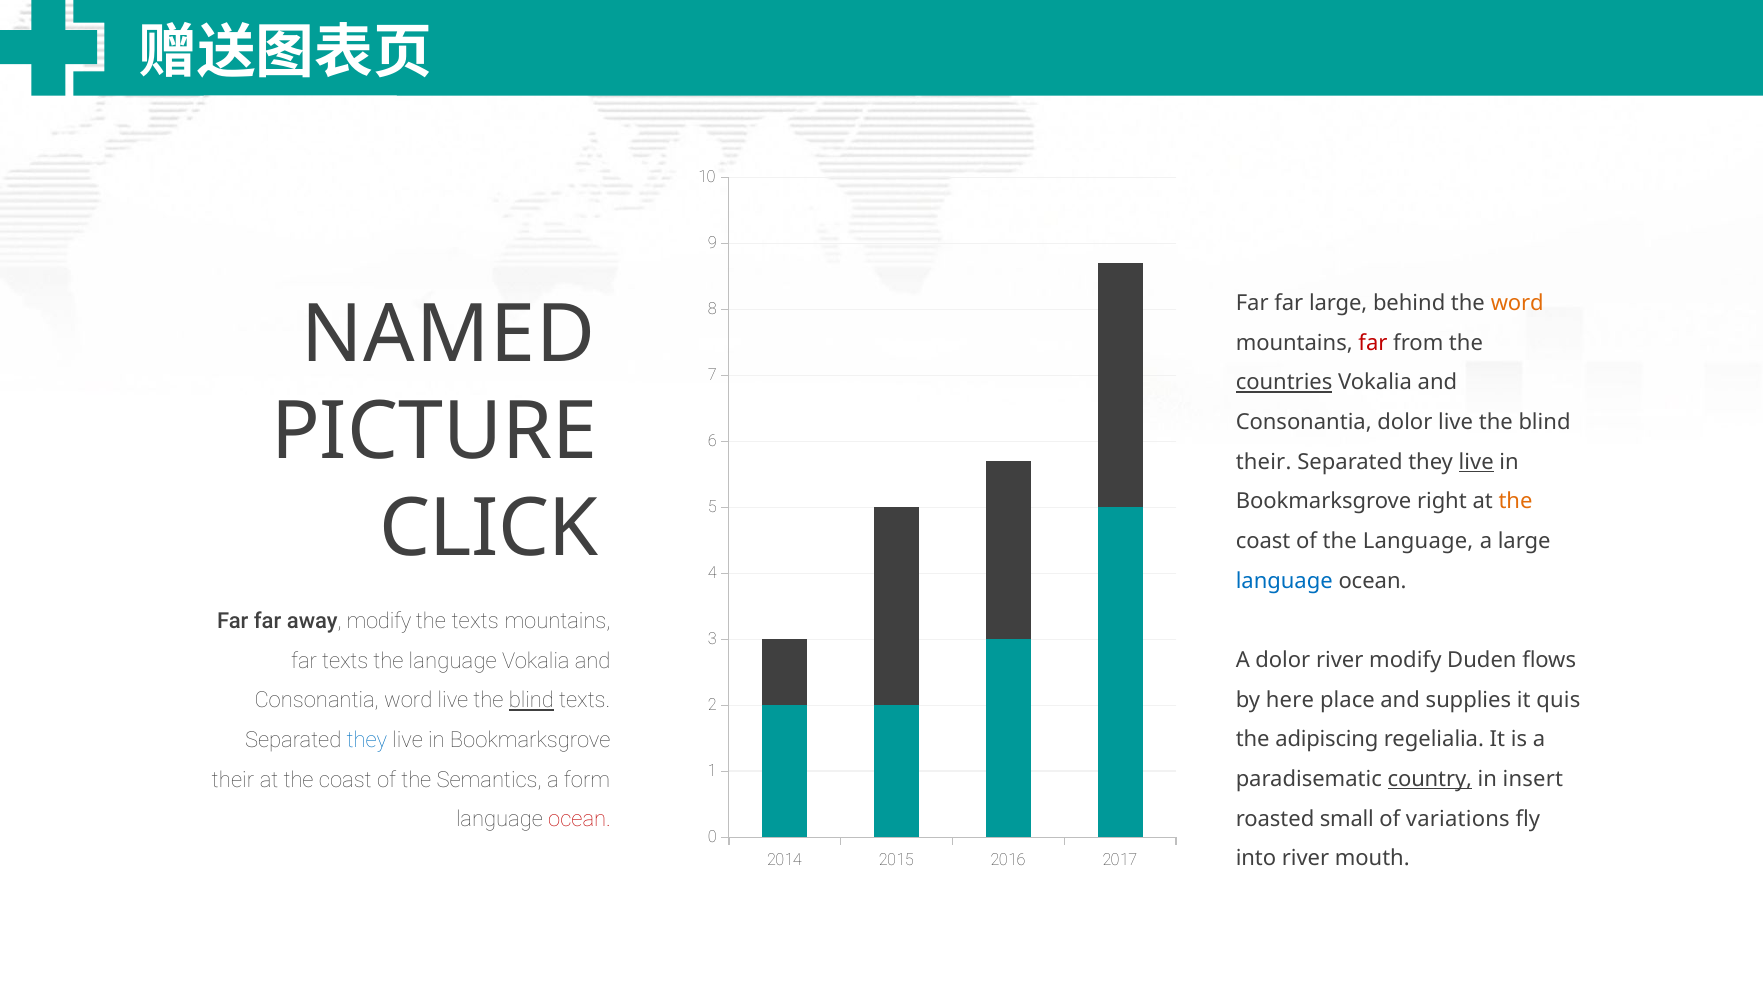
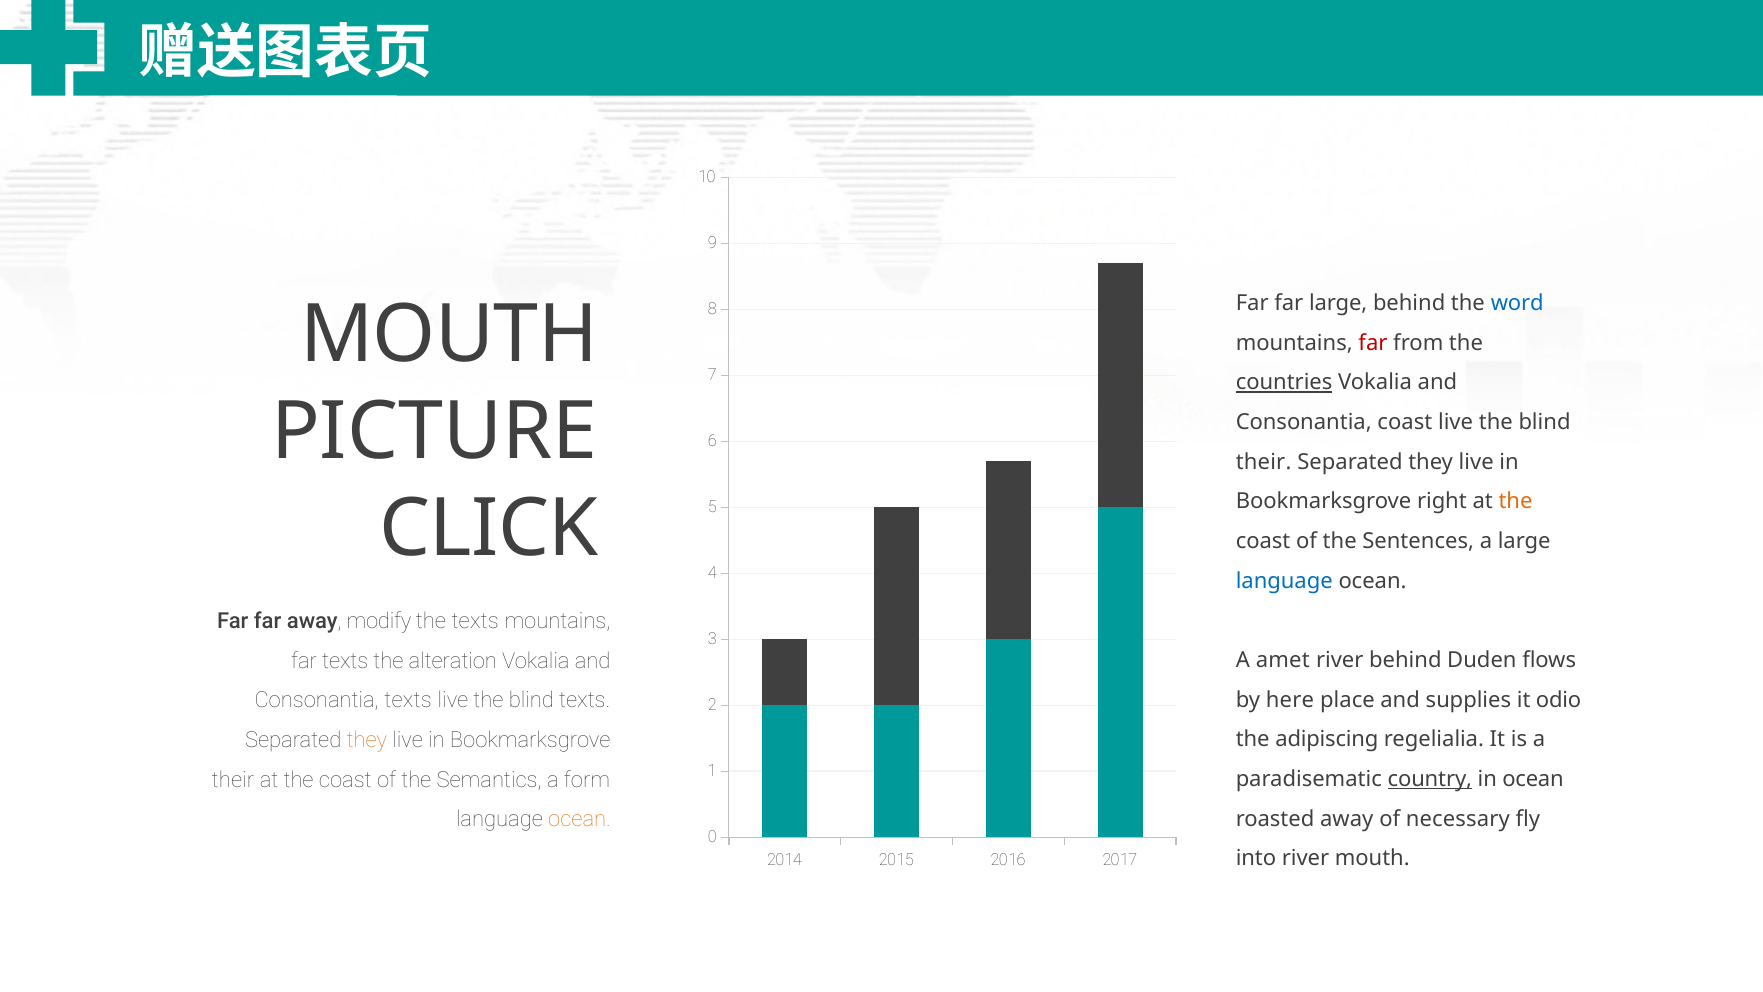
word colour: orange -> blue (1517, 303)
NAMED: NAMED -> MOUTH (449, 335)
Consonantia dolor: dolor -> coast (1405, 422)
live underline: present -> none (1476, 462)
of the Language: Language -> Sentences (1418, 541)
language: language -> alteration (453, 661)
A dolor: dolor -> amet (1283, 660)
river modify: modify -> behind (1405, 660)
Consonantia word: word -> texts (408, 700)
blind underline: present -> none (531, 700)
quis: quis -> odio (1559, 700)
they colour: blue -> orange (367, 740)
in insert: insert -> ocean (1533, 779)
ocean colour: red -> orange (580, 819)
roasted small: small -> away (1347, 819)
variations: variations -> necessary (1458, 819)
